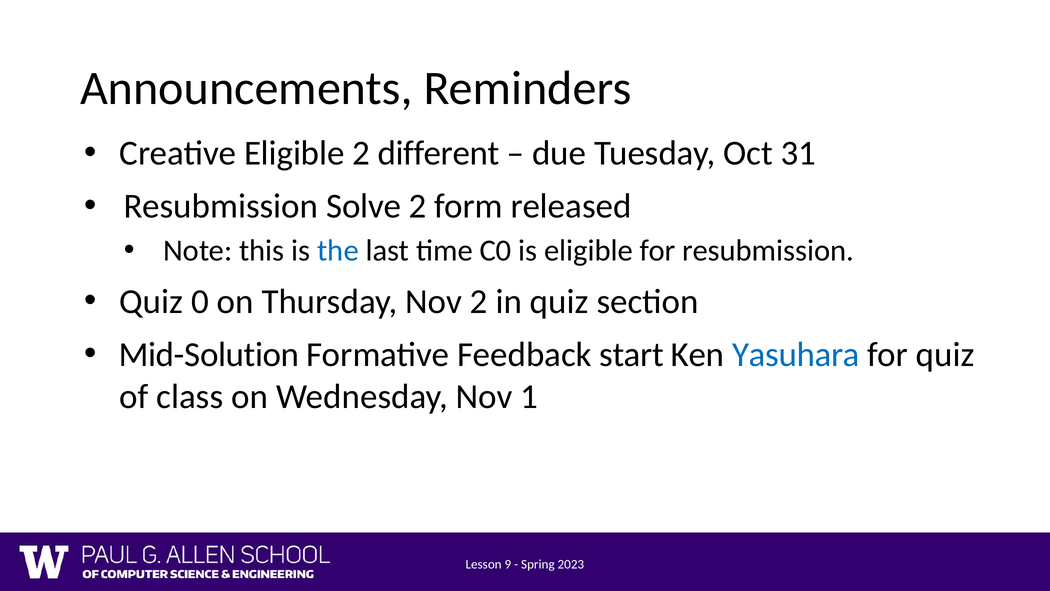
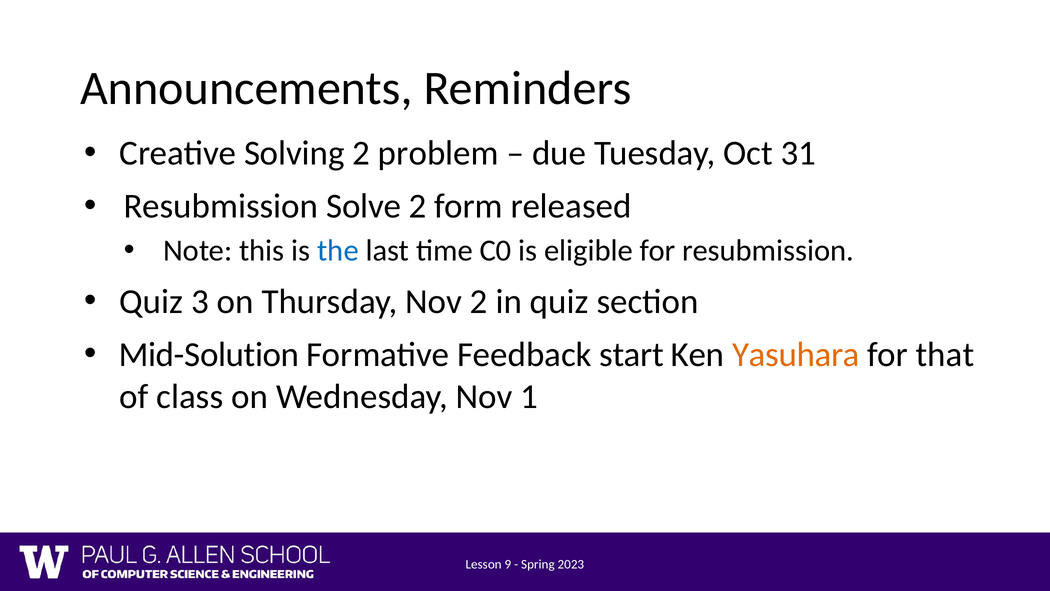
Creative Eligible: Eligible -> Solving (294, 153)
different: different -> problem (438, 153)
0: 0 -> 3 (200, 301)
Yasuhara colour: blue -> orange (796, 354)
for quiz: quiz -> that (945, 354)
